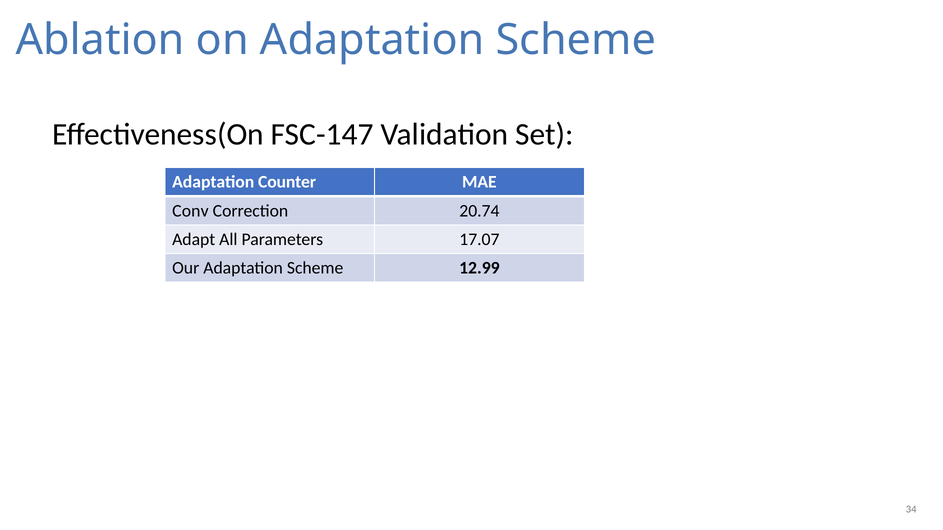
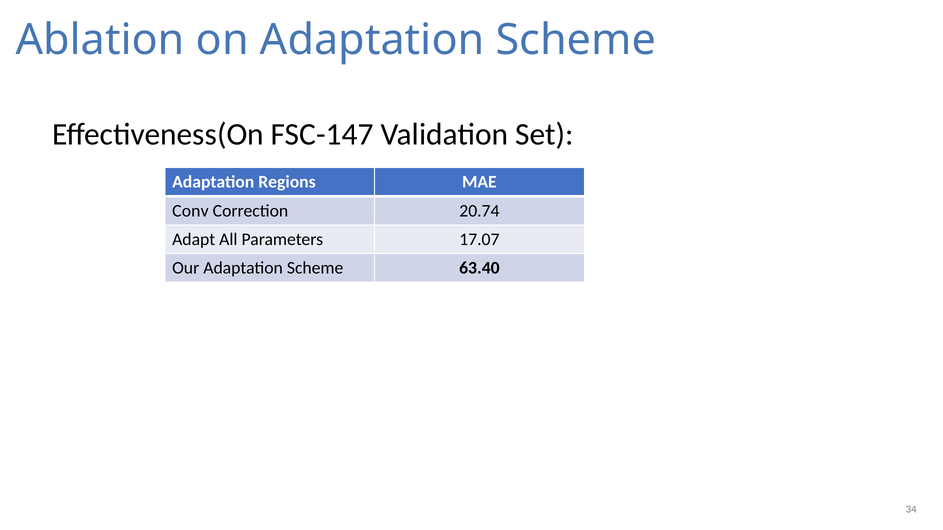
Counter: Counter -> Regions (287, 182)
12.99: 12.99 -> 63.40 (479, 268)
